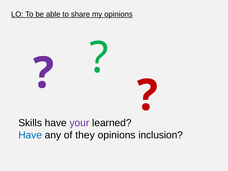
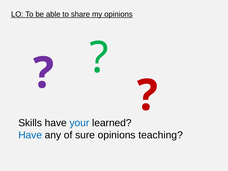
your colour: purple -> blue (79, 123)
they: they -> sure (85, 135)
inclusion: inclusion -> teaching (161, 135)
